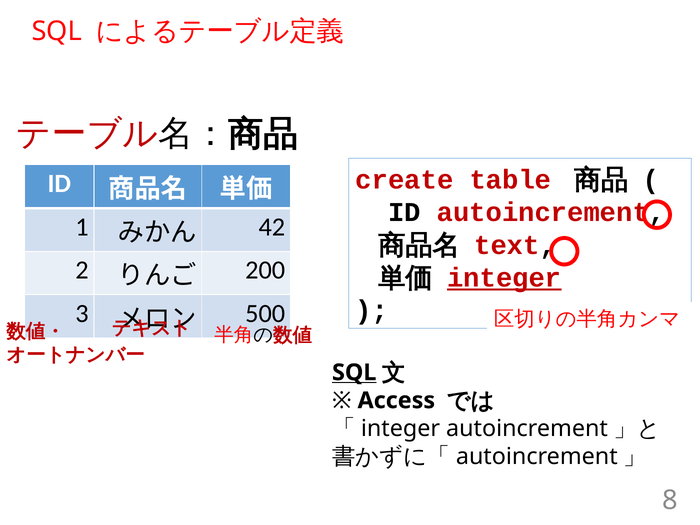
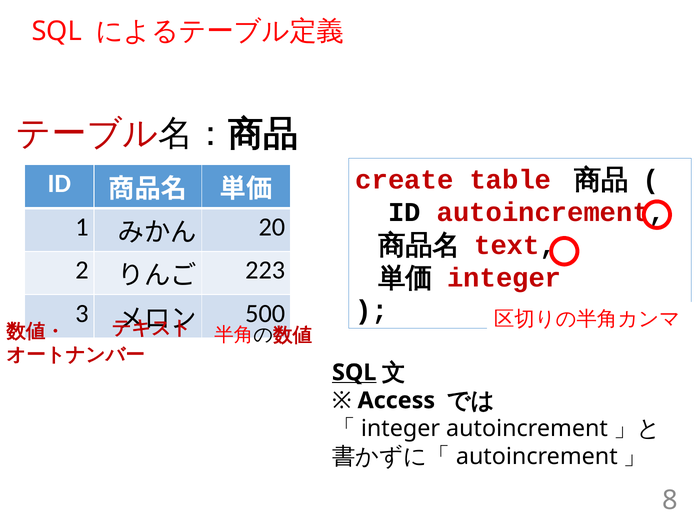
42: 42 -> 20 (272, 227)
200: 200 -> 223 (265, 270)
integer underline: present -> none (504, 278)
